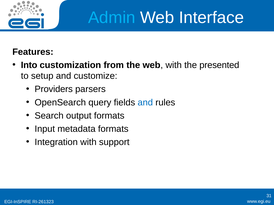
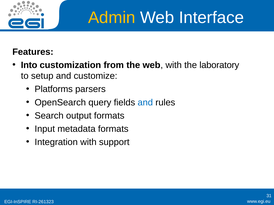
Admin colour: light blue -> yellow (112, 18)
presented: presented -> laboratory (219, 65)
Providers: Providers -> Platforms (54, 89)
